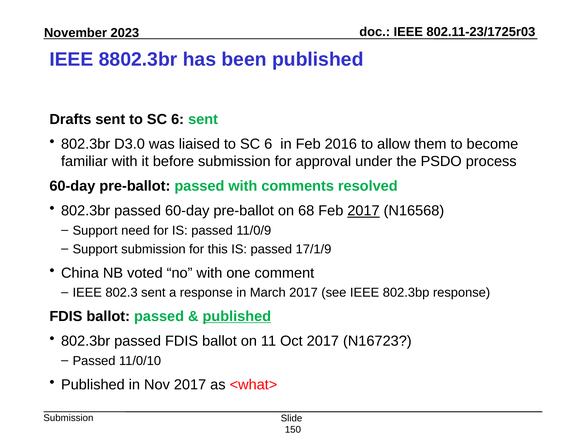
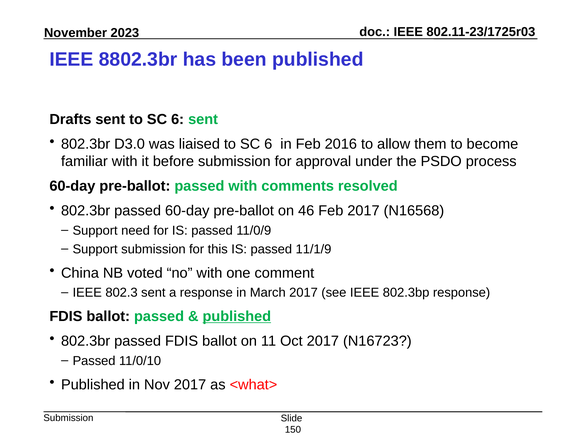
68: 68 -> 46 (306, 211)
2017 underline: present -> none (363, 211)
17/1/9: 17/1/9 -> 11/1/9 (313, 249)
